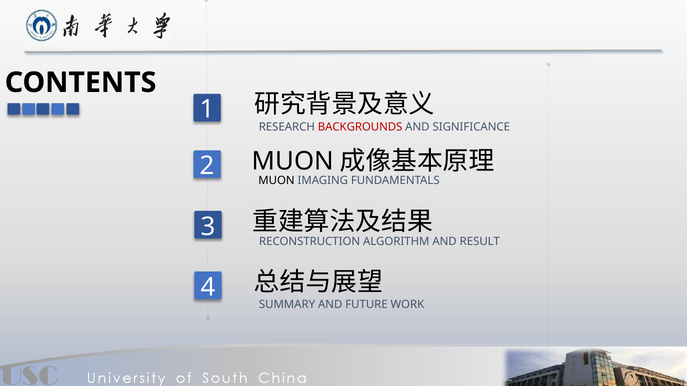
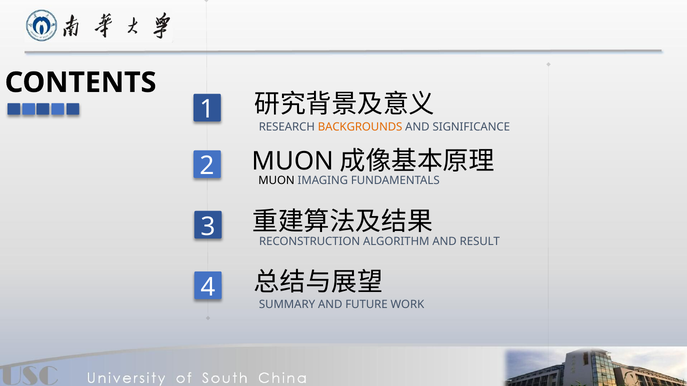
BACKGROUNDS colour: red -> orange (360, 127)
